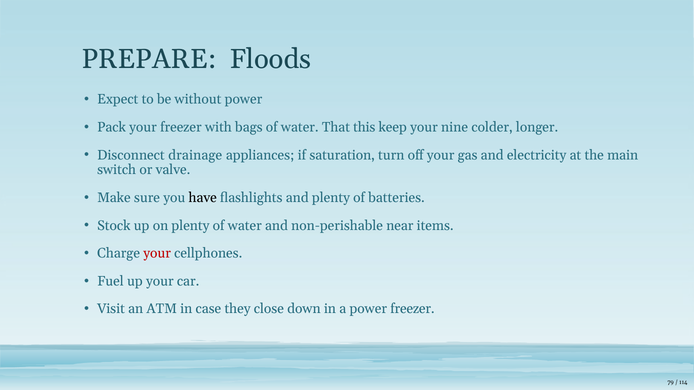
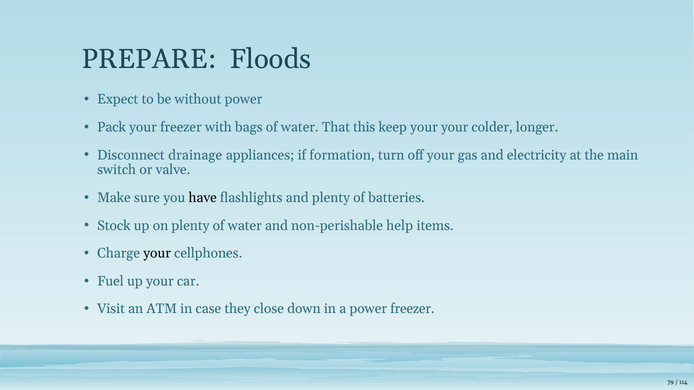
your nine: nine -> your (455, 127)
saturation: saturation -> formation (342, 155)
near: near -> help (400, 226)
your colour: red -> black (157, 254)
